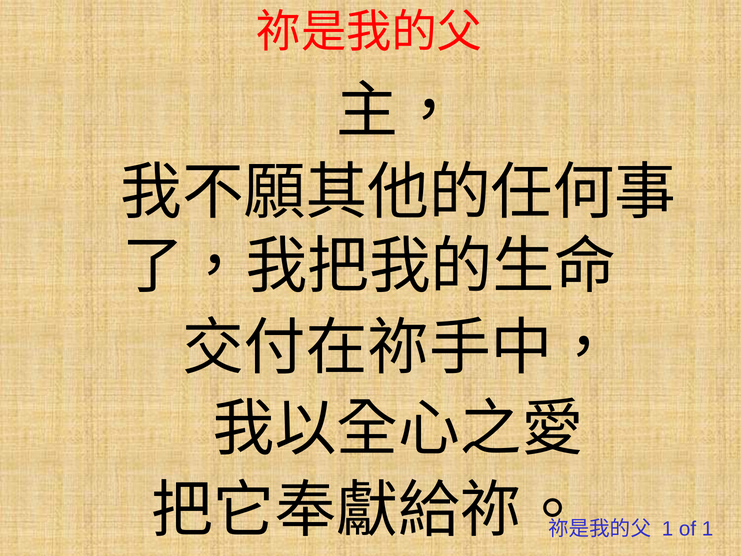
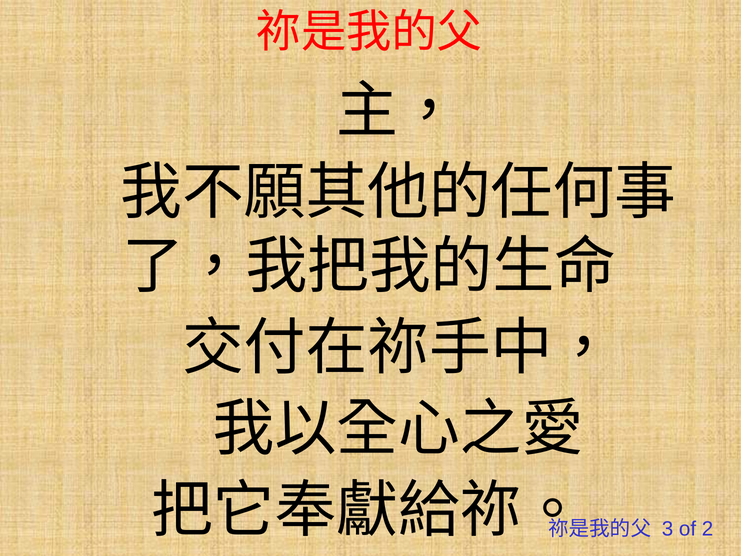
1: 1 -> 3 (668, 529)
of 1: 1 -> 2 (707, 529)
